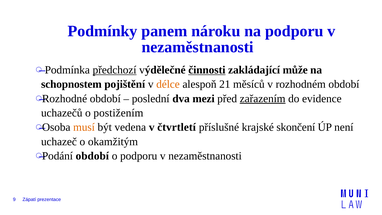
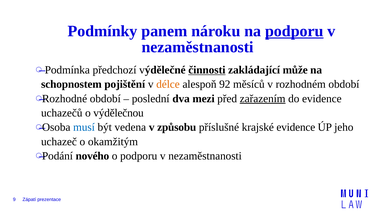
podporu underline: none -> present (294, 31)
předchozí underline: present -> none (115, 70)
21: 21 -> 92 (225, 84)
postižením: postižením -> výdělečnou (119, 113)
musí colour: orange -> blue (84, 127)
čtvrtletí: čtvrtletí -> způsobu (177, 127)
krajské skončení: skončení -> evidence (296, 127)
není: není -> jeho (344, 127)
Podání období: období -> nového (92, 156)
